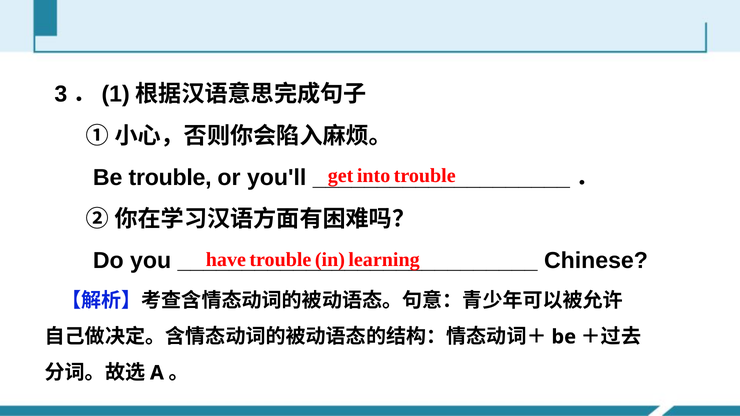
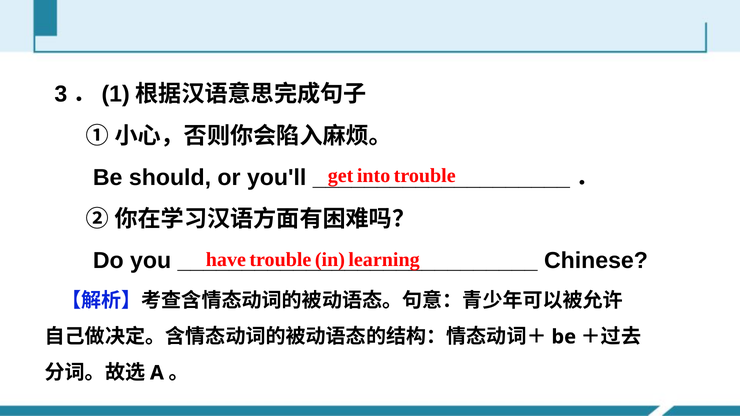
Be trouble: trouble -> should (170, 178)
